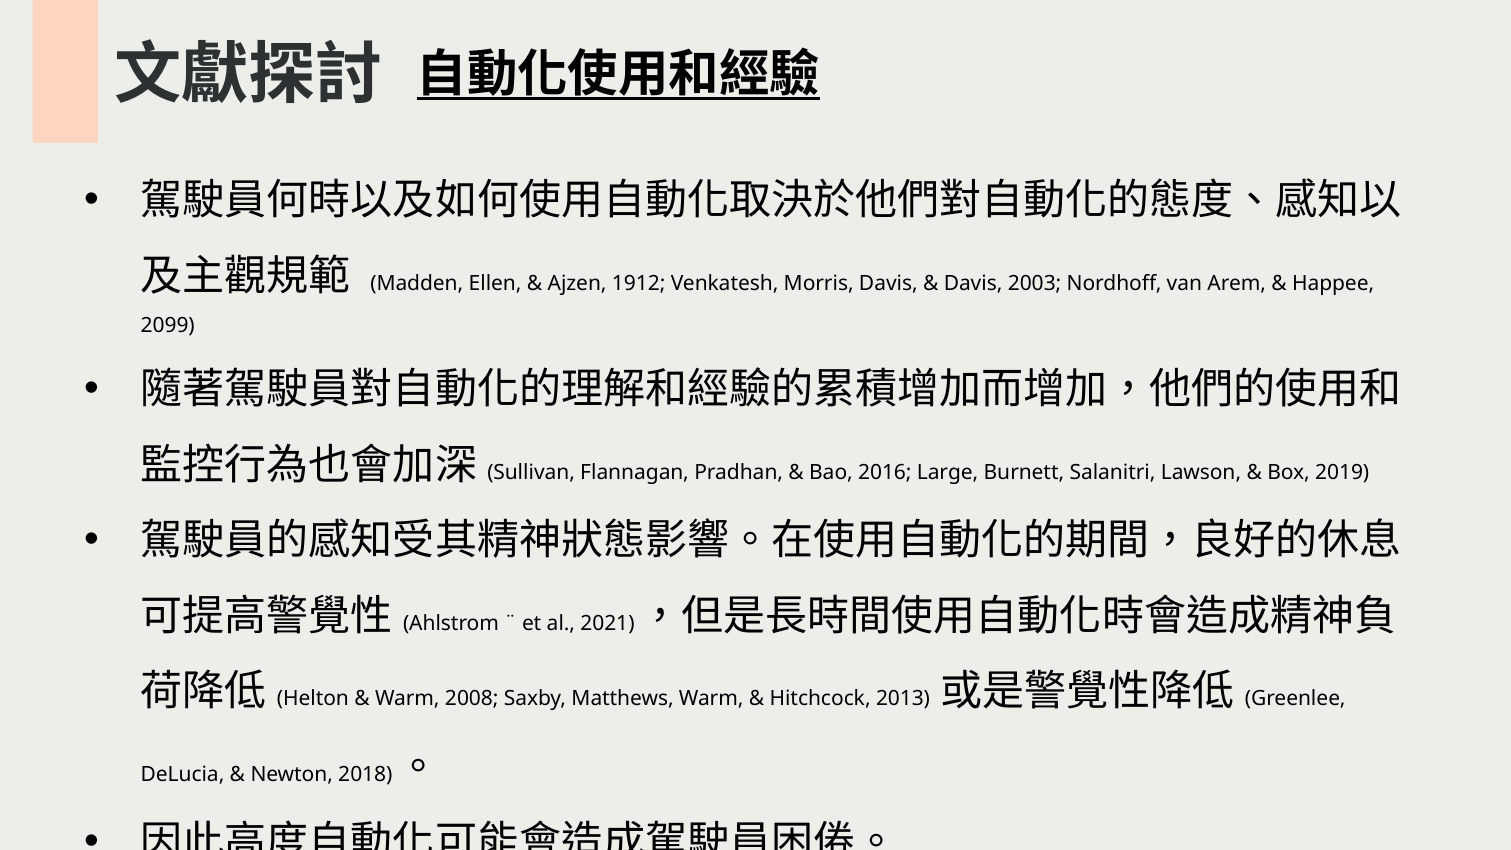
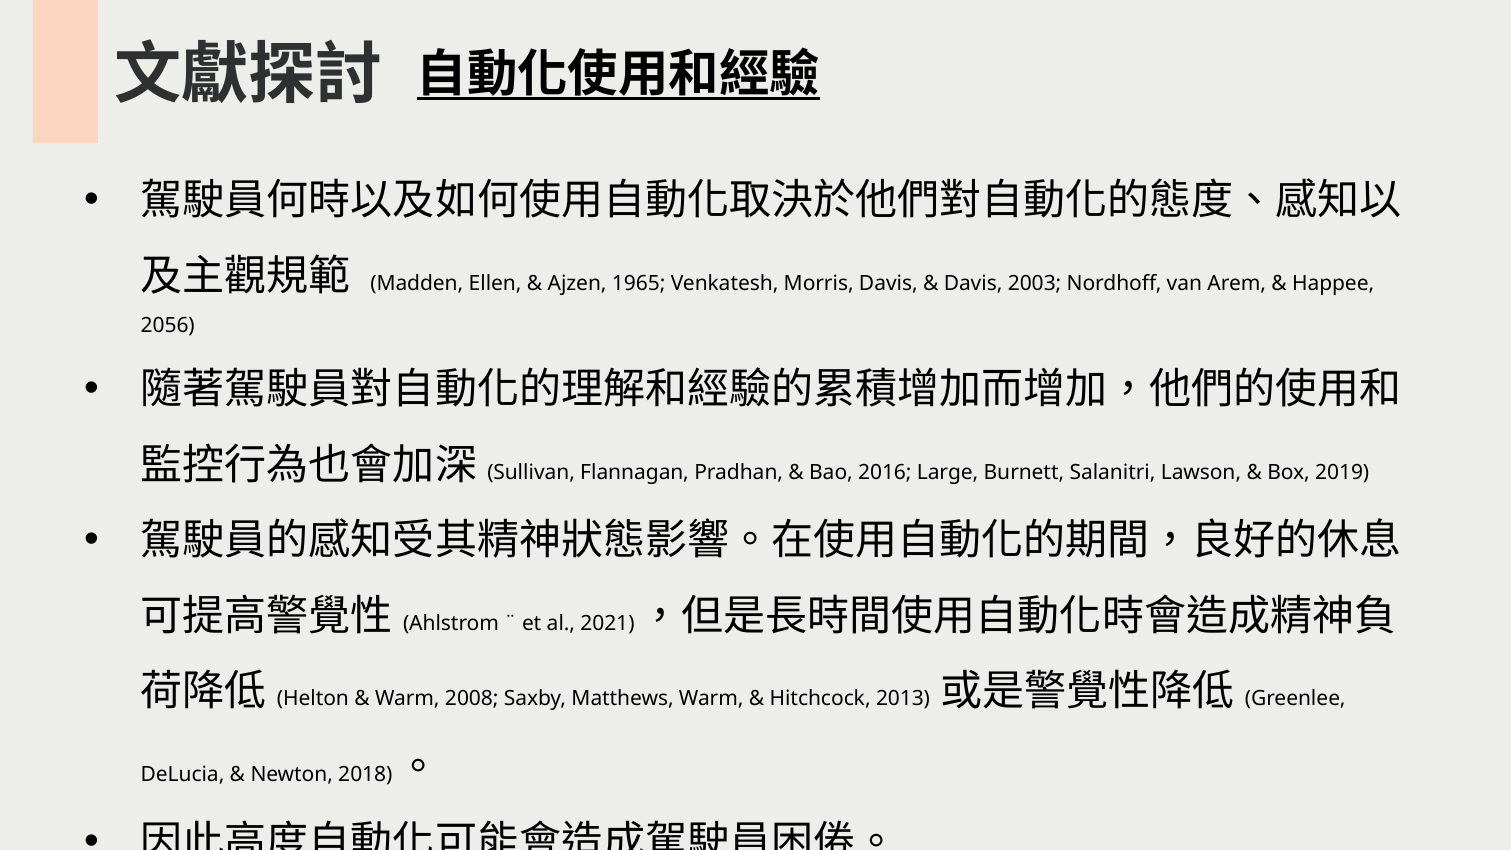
1912: 1912 -> 1965 (639, 283)
2099: 2099 -> 2056 (168, 325)
